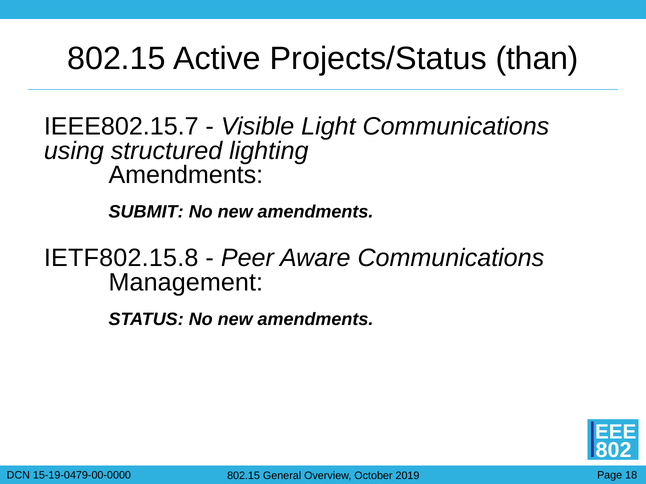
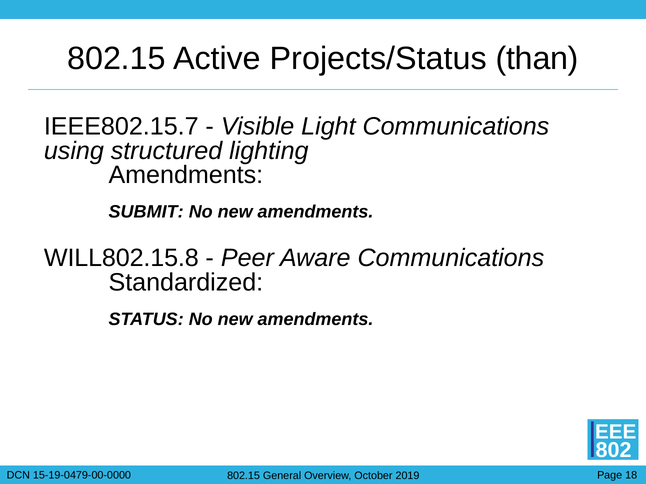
IETF802.15.8: IETF802.15.8 -> WILL802.15.8 (121, 258)
Management: Management -> Standardized (186, 283)
